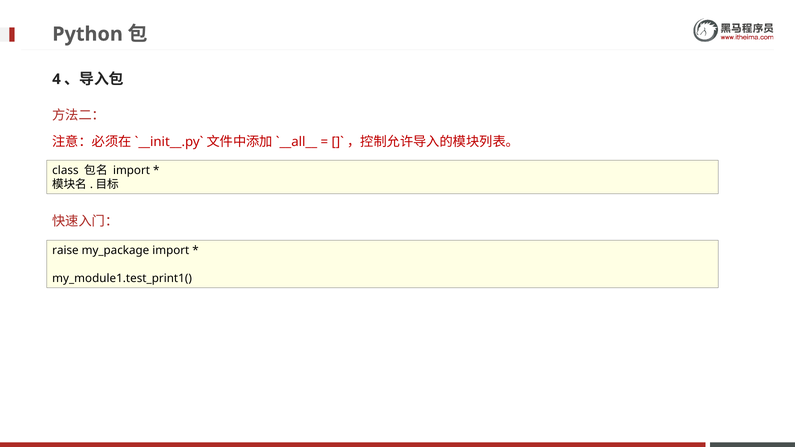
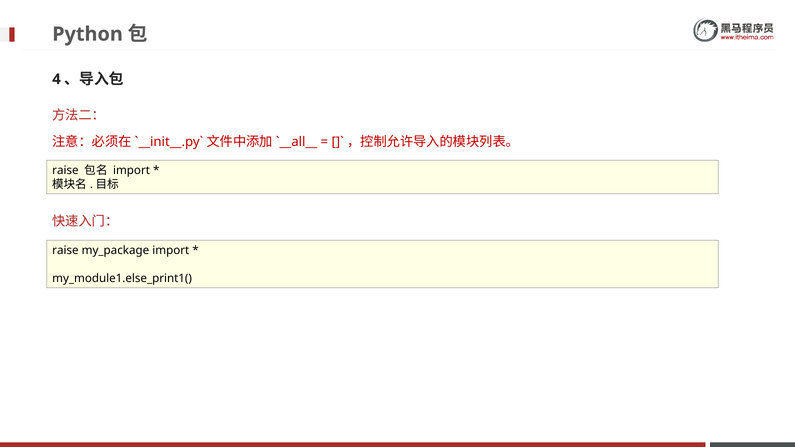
class: class -> raise (65, 171)
my_module1.test_print1(: my_module1.test_print1( -> my_module1.else_print1( (122, 279)
